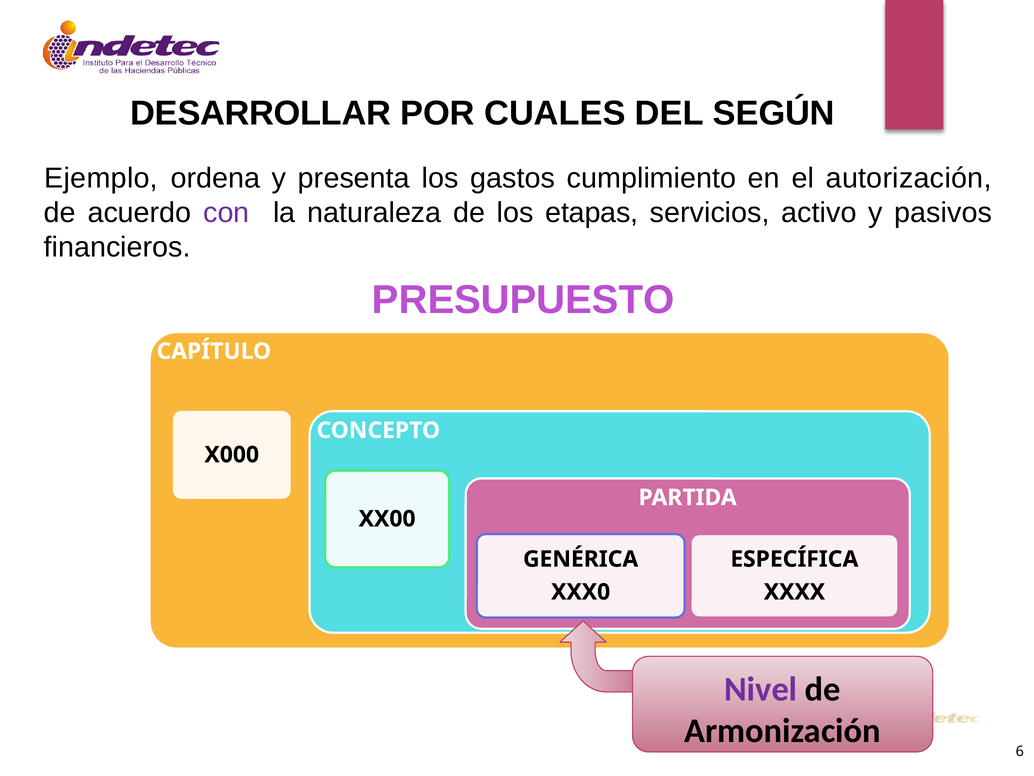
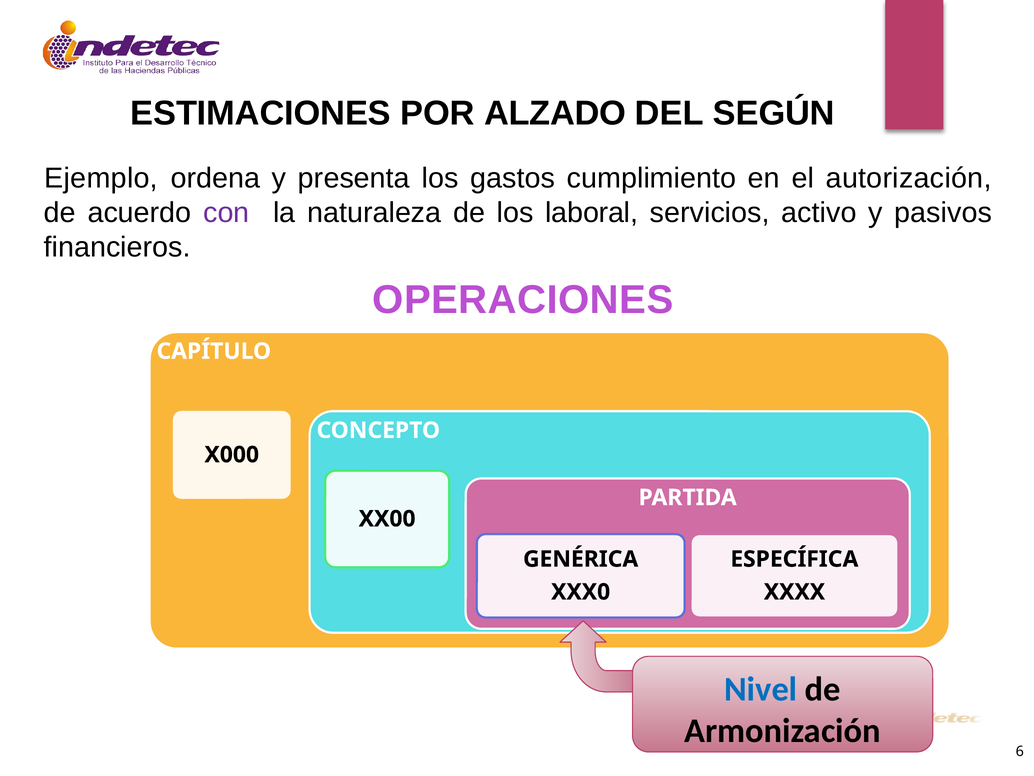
DESARROLLAR: DESARROLLAR -> ESTIMACIONES (261, 113)
CUALES: CUALES -> ALZADO (555, 113)
etapas: etapas -> laboral (592, 213)
PRESUPUESTO: PRESUPUESTO -> OPERACIONES (523, 300)
Nivel colour: purple -> blue (761, 689)
